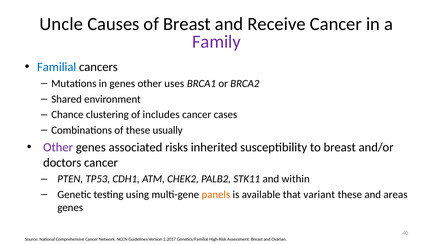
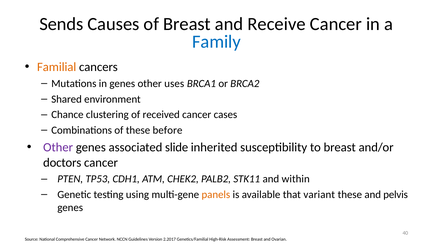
Uncle: Uncle -> Sends (61, 24)
Family colour: purple -> blue (216, 42)
Familial colour: blue -> orange (57, 67)
includes: includes -> received (161, 114)
usually: usually -> before (167, 130)
risks: risks -> slide (177, 147)
areas: areas -> pelvis (396, 194)
